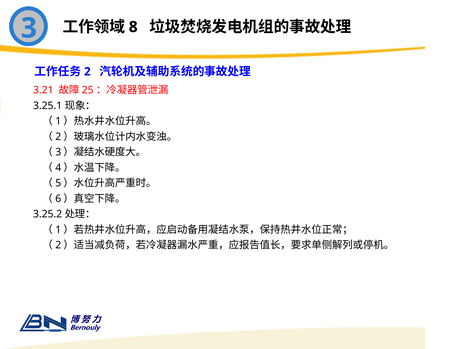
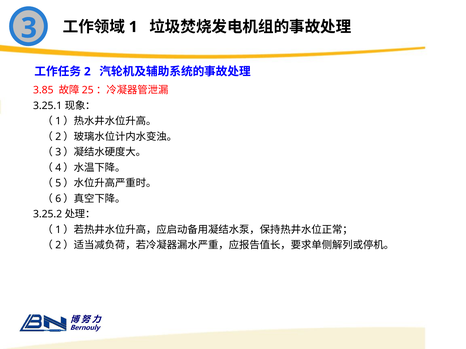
8: 8 -> 1 (133, 27)
3.21: 3.21 -> 3.85 (43, 90)
